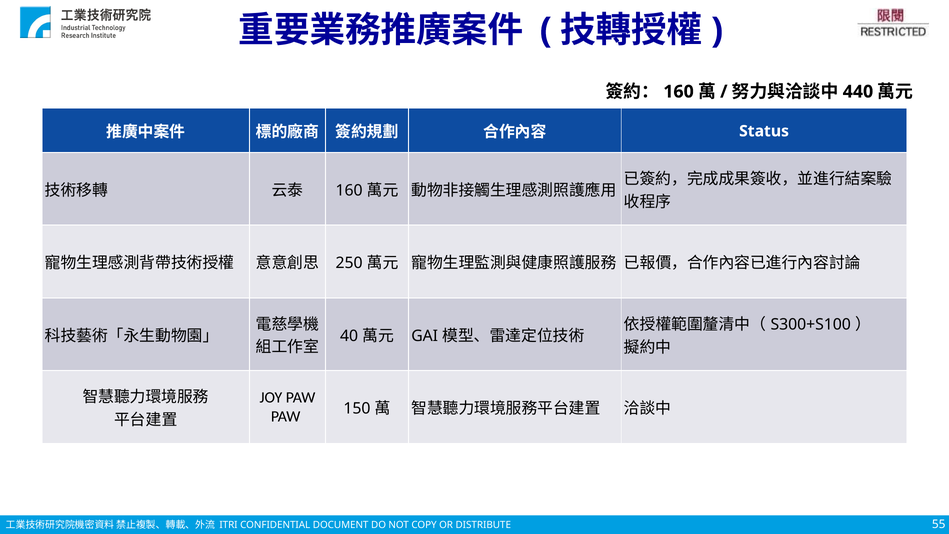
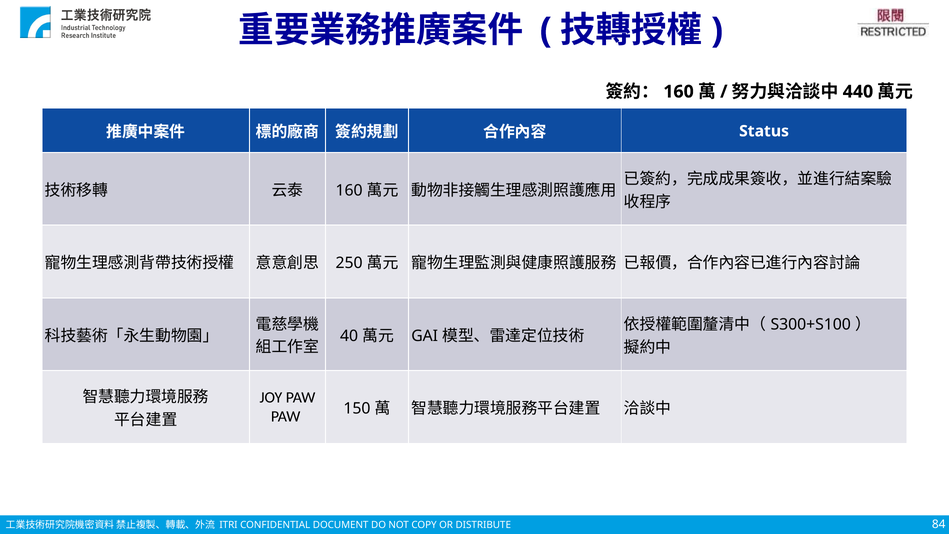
55: 55 -> 84 (939, 524)
